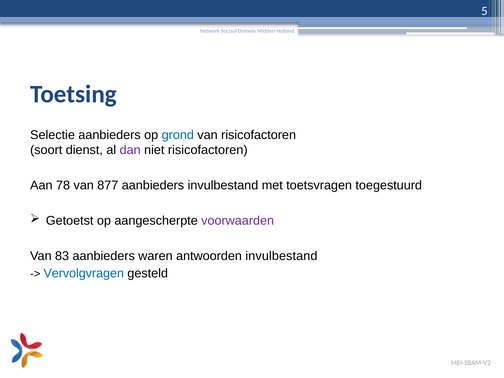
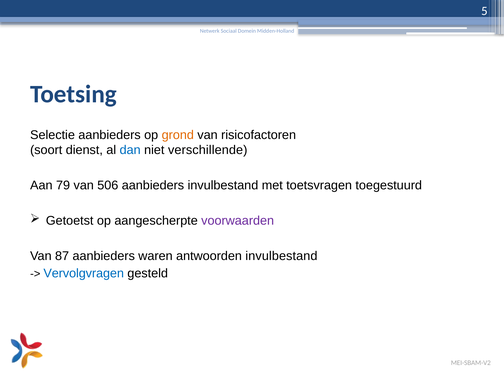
grond colour: blue -> orange (178, 135)
dan colour: purple -> blue (130, 150)
niet risicofactoren: risicofactoren -> verschillende (208, 150)
78: 78 -> 79 (63, 185)
877: 877 -> 506 (108, 185)
83: 83 -> 87 (62, 256)
